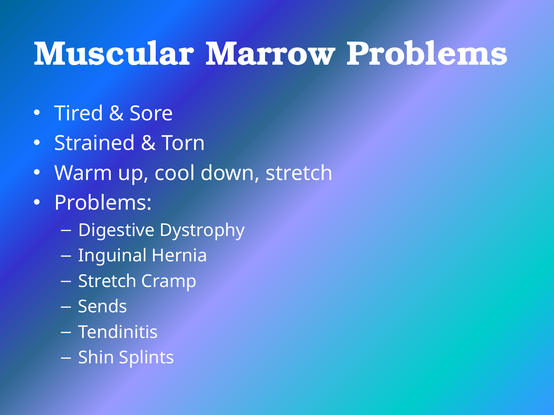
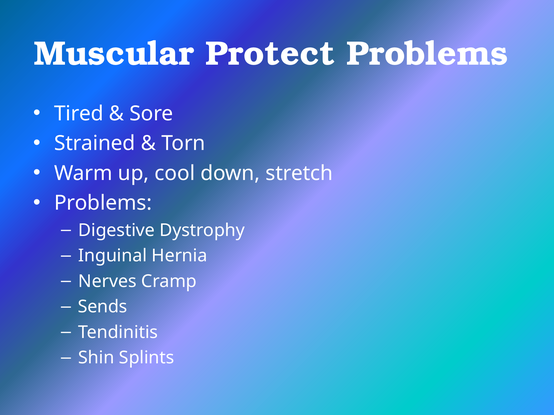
Marrow: Marrow -> Protect (270, 54)
Stretch: Stretch -> Nerves (107, 282)
